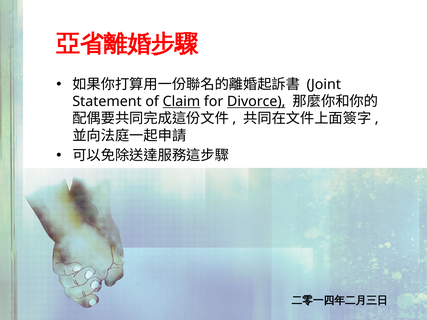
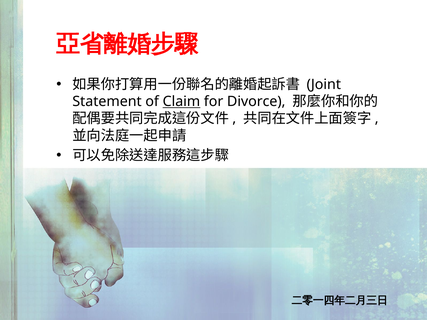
Divorce underline: present -> none (256, 102)
